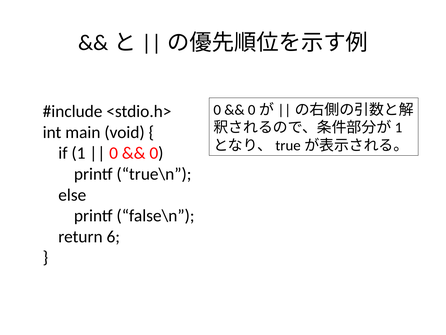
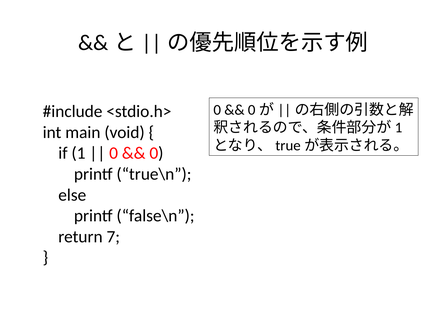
6: 6 -> 7 (113, 236)
